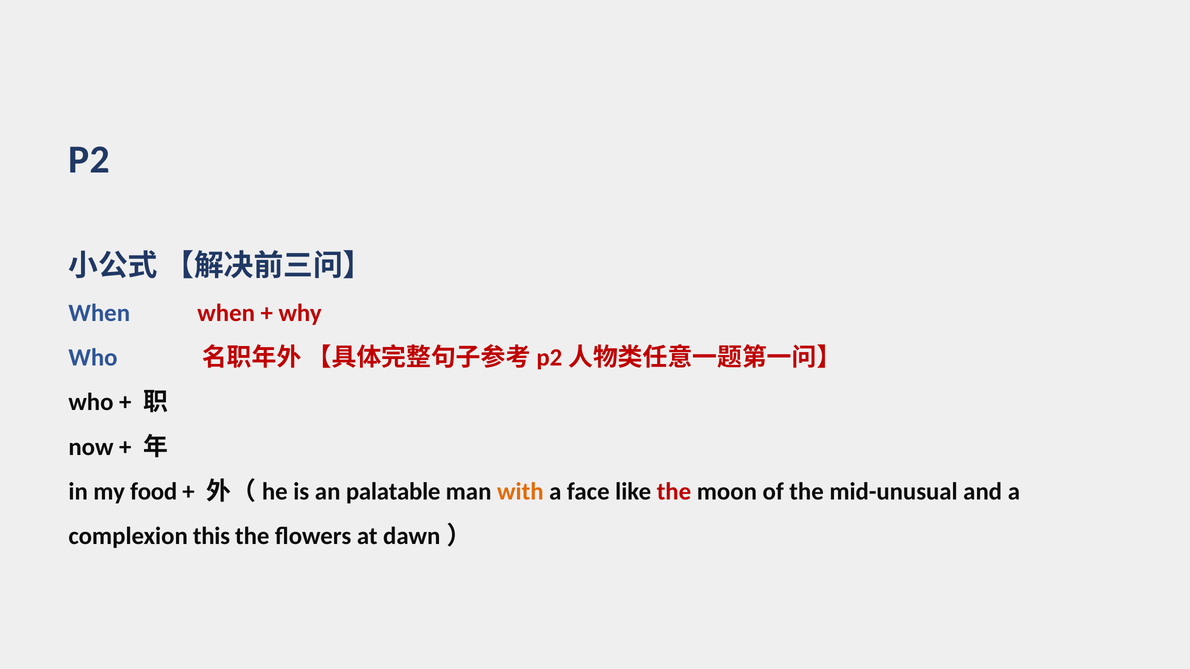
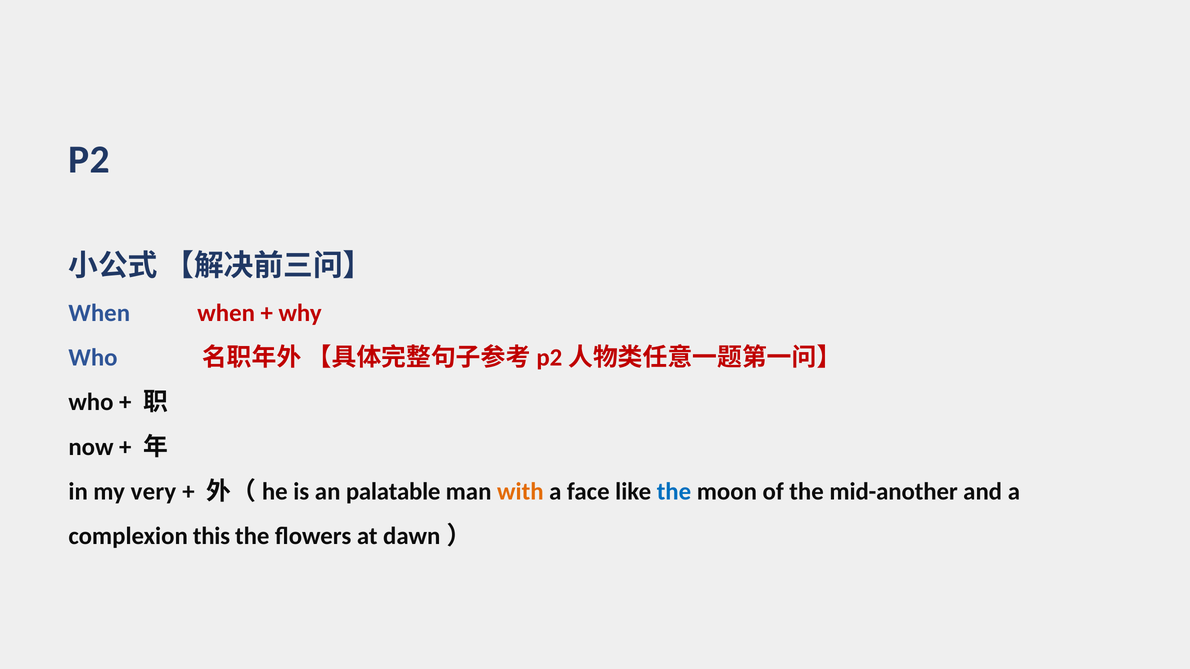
food: food -> very (153, 492)
the colour: red -> blue (674, 492)
mid-unusual: mid-unusual -> mid-another (894, 492)
